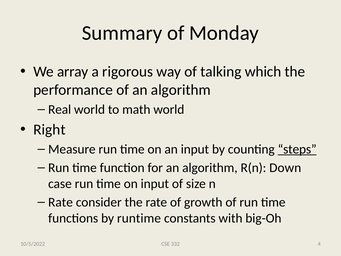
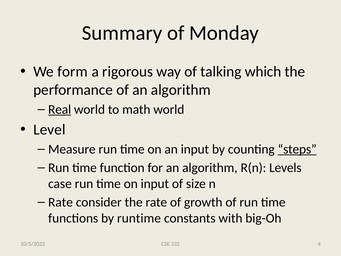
array: array -> form (73, 72)
Real underline: none -> present (60, 109)
Right: Right -> Level (49, 130)
Down: Down -> Levels (285, 168)
